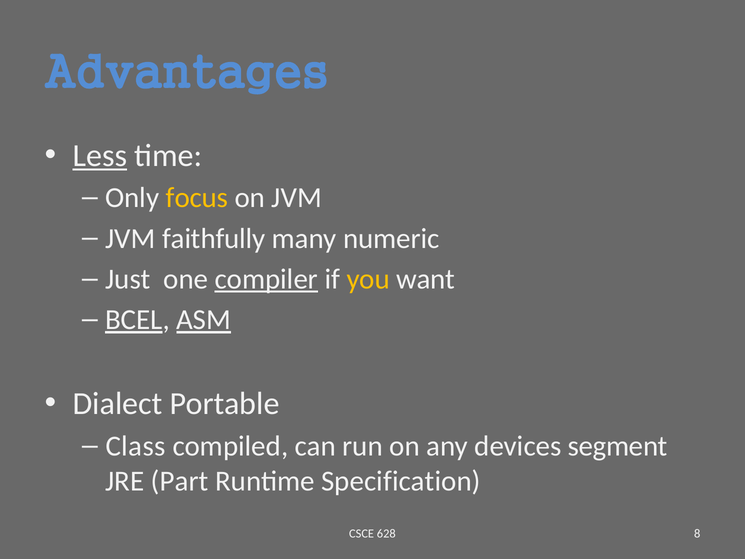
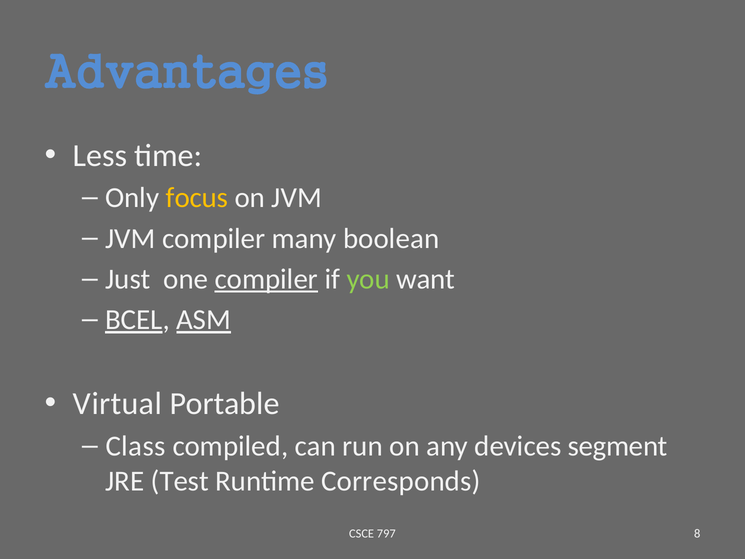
Less underline: present -> none (100, 156)
JVM faithfully: faithfully -> compiler (214, 238)
numeric: numeric -> boolean (391, 238)
you colour: yellow -> light green (368, 279)
Dialect: Dialect -> Virtual (117, 404)
Part: Part -> Test (180, 481)
Specification: Specification -> Corresponds (401, 481)
628: 628 -> 797 (386, 533)
